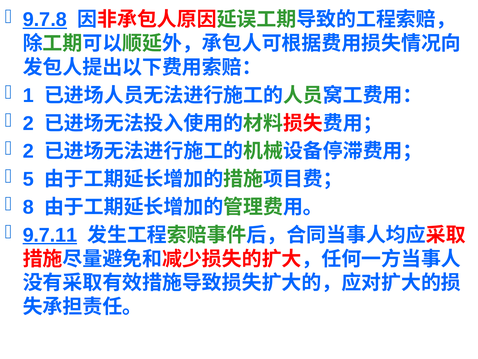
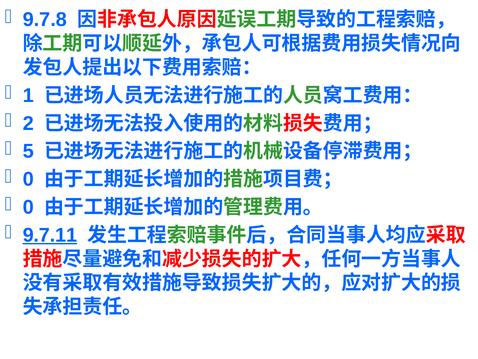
9.7.8 underline: present -> none (45, 20)
2: 2 -> 5 (28, 151)
5: 5 -> 0 (28, 179)
8: 8 -> 0 (28, 207)
